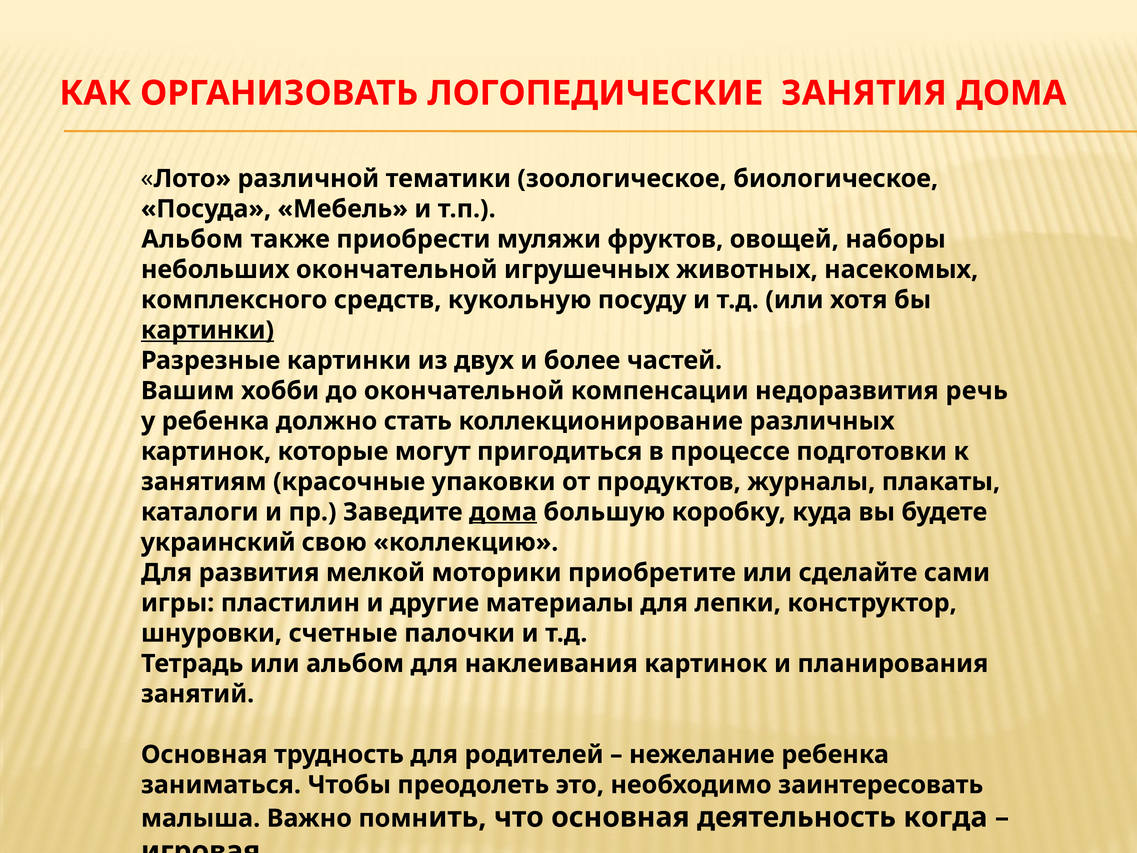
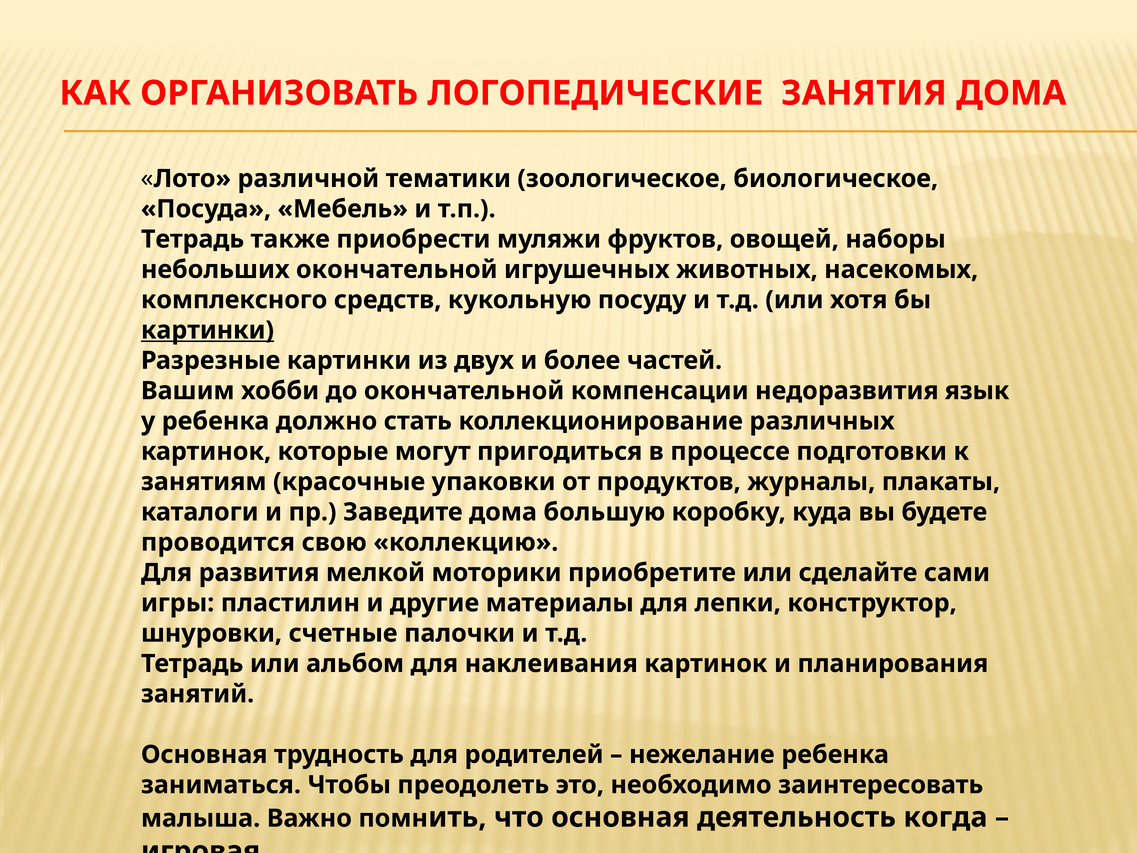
Альбом: Альбом -> Тетрадь (193, 239)
речь: речь -> язык (977, 391)
дома underline: present -> none (503, 512)
украинский: украинский -> проводится (218, 542)
